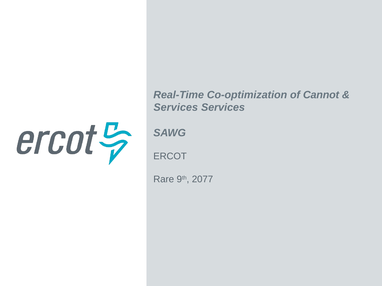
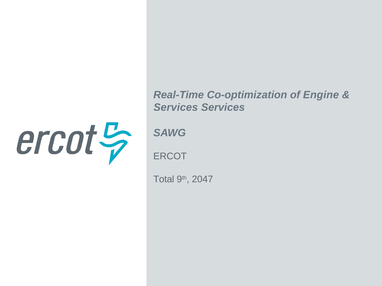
Cannot: Cannot -> Engine (321, 95)
Rare: Rare -> Total (164, 180)
2077: 2077 -> 2047 (202, 180)
